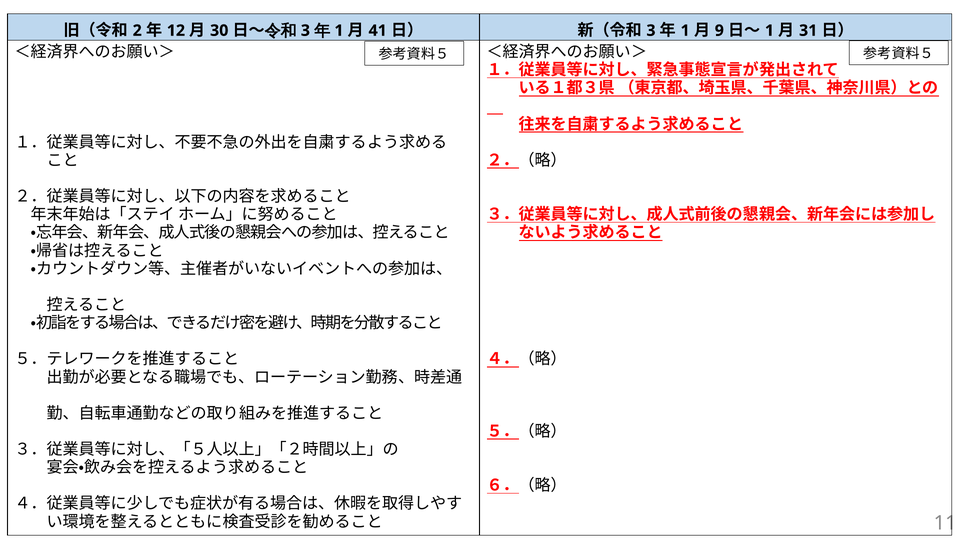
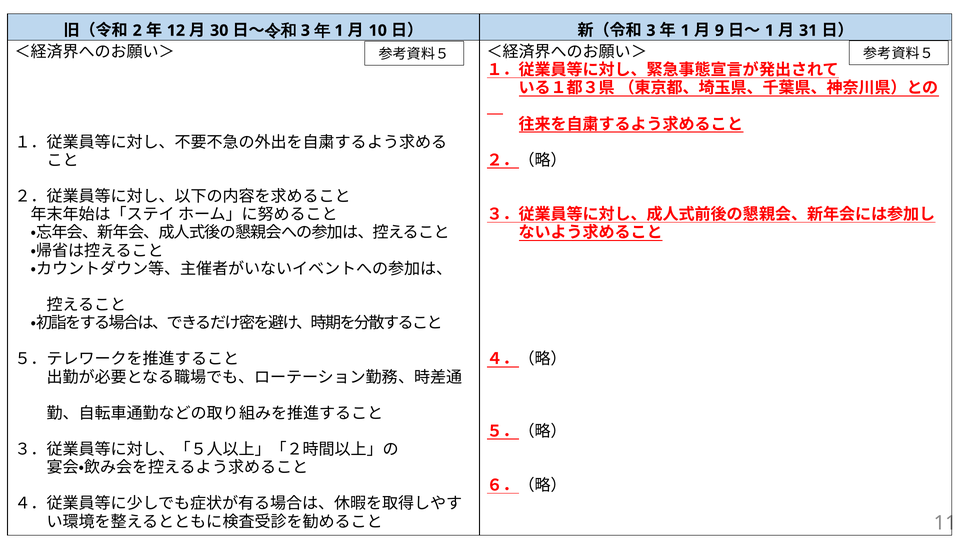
41: 41 -> 10 (378, 31)
